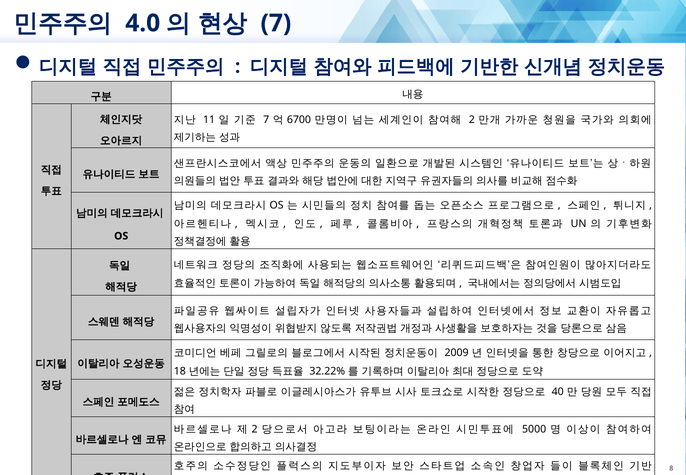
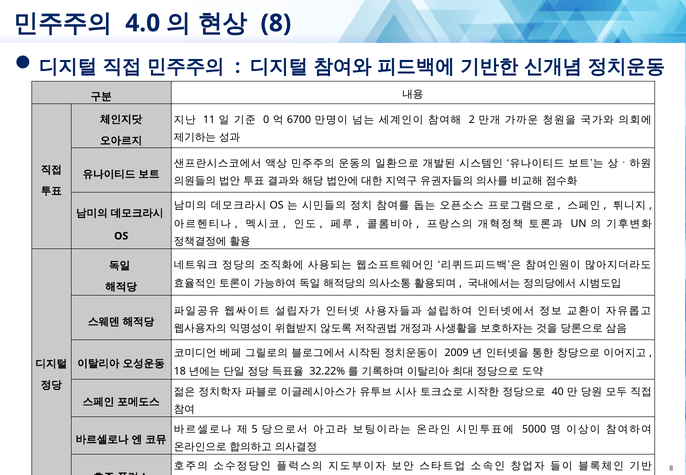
7: 7 -> 8 (276, 23)
7: 7 -> 0 (266, 120)
2: 2 -> 5 (255, 429)
